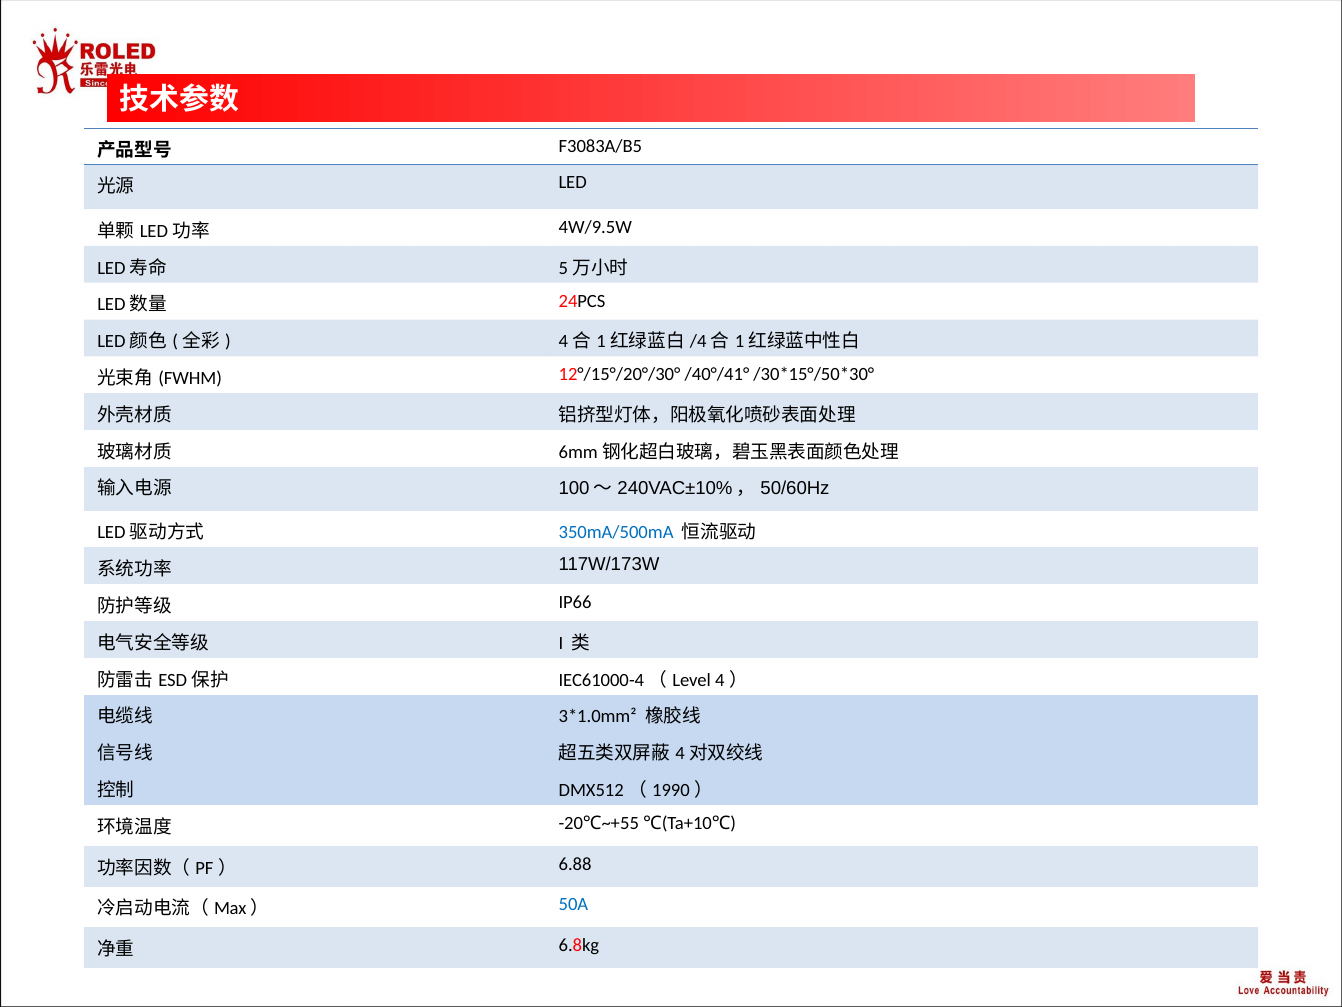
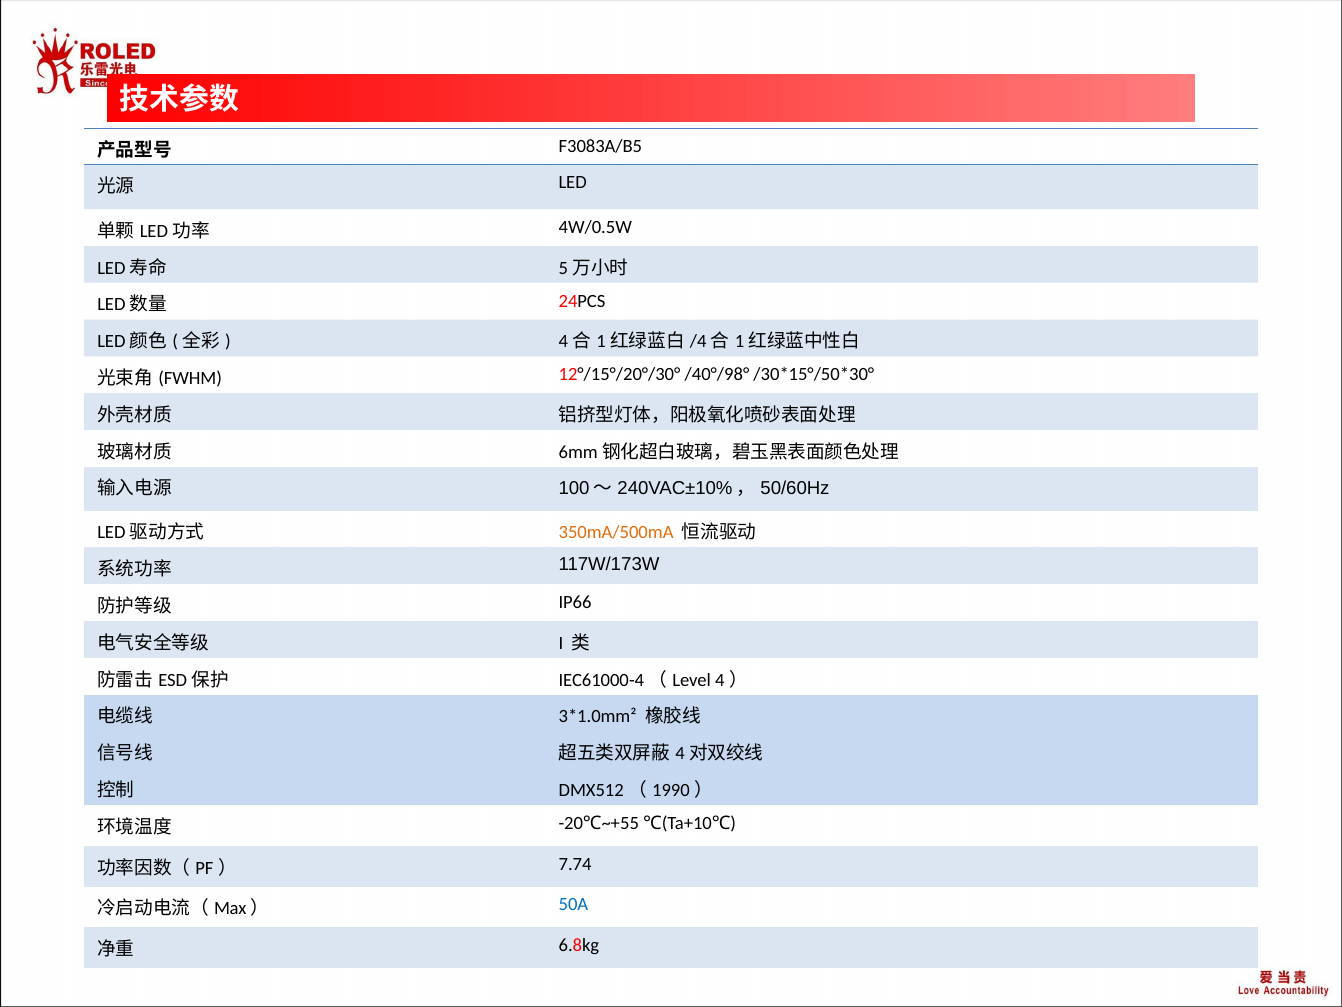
4W/9.5W: 4W/9.5W -> 4W/0.5W (595, 227)
/40°/41°: /40°/41° -> /40°/98° (717, 374)
350mA/500mA colour: blue -> orange (616, 532)
6.88: 6.88 -> 7.74 (575, 864)
